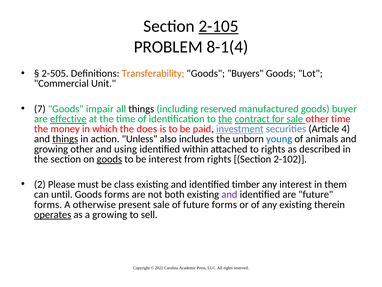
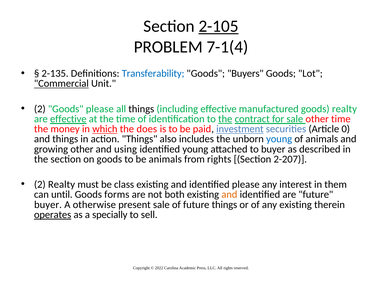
8-1(4: 8-1(4 -> 7-1(4 (227, 47)
2-505: 2-505 -> 2-135 (55, 73)
Transferability colour: orange -> blue (153, 73)
Commercial underline: none -> present (61, 83)
7: 7 -> 2 (40, 109)
Goods impair: impair -> please (100, 109)
including reserved: reserved -> effective (219, 109)
goods buyer: buyer -> realty (344, 109)
which underline: none -> present (105, 129)
4: 4 -> 0 (346, 129)
things underline: present -> none (65, 139)
action Unless: Unless -> Things (140, 139)
identified within: within -> young (195, 149)
to rights: rights -> buyer (273, 149)
goods underline: present -> none (109, 159)
be interest: interest -> animals (165, 159)
2-102: 2-102 -> 2-207 (290, 159)
2 Please: Please -> Realty (62, 184)
identified timber: timber -> please (246, 184)
and colour: purple -> orange (229, 194)
forms: forms -> buyer (48, 204)
of future forms: forms -> things (224, 204)
a growing: growing -> specially (110, 214)
